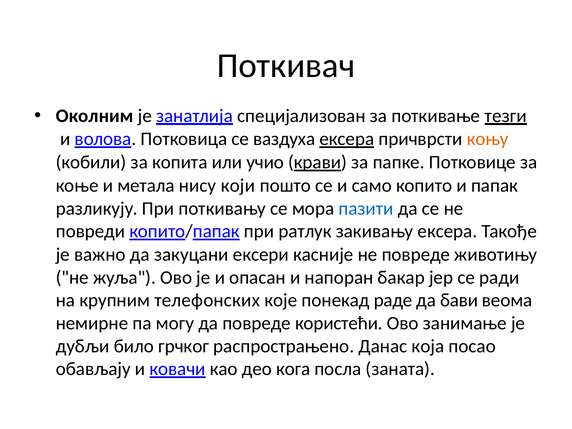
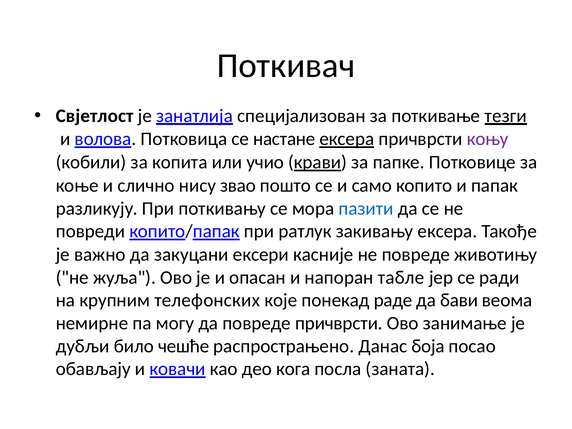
Околним: Околним -> Свјетлост (95, 116)
ваздуха: ваздуха -> настане (284, 139)
коњу colour: orange -> purple (488, 139)
метала: метала -> слично (146, 186)
који: који -> звао (238, 186)
бакар: бакар -> табле (401, 277)
повреде користећи: користећи -> причврсти (339, 323)
грчког: грчког -> чешће (184, 346)
која: која -> боја (428, 346)
